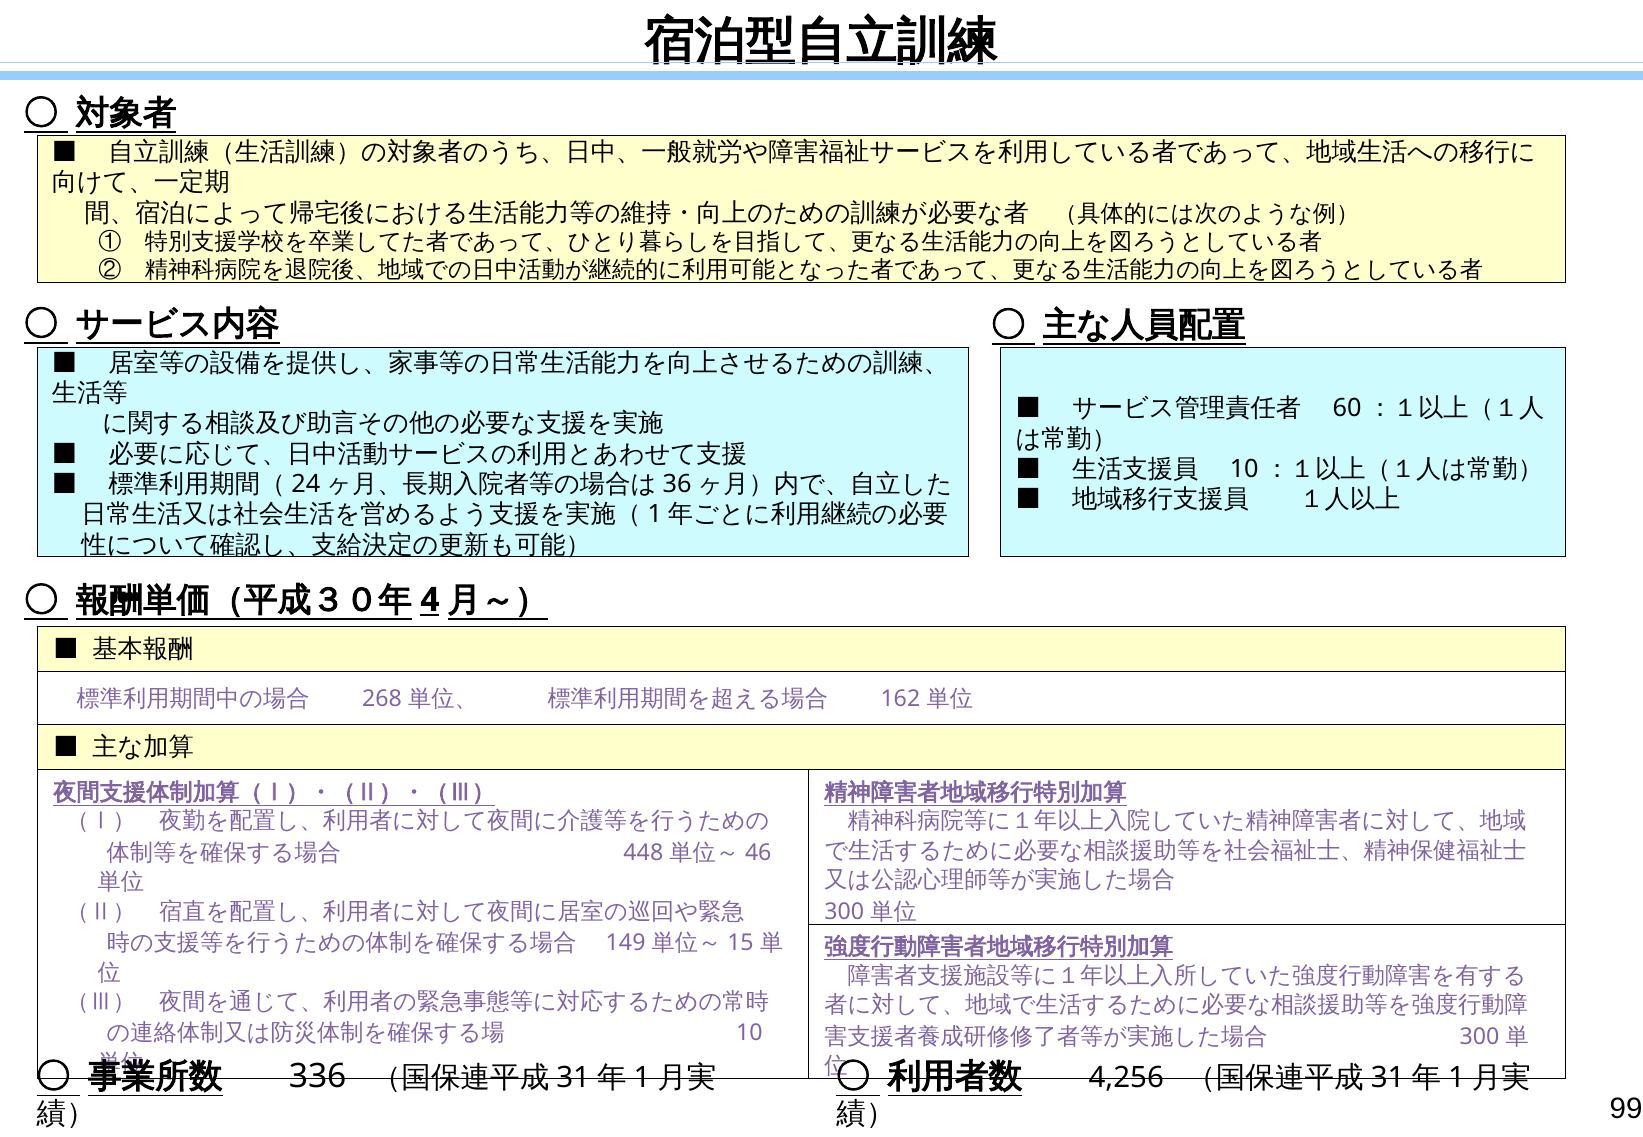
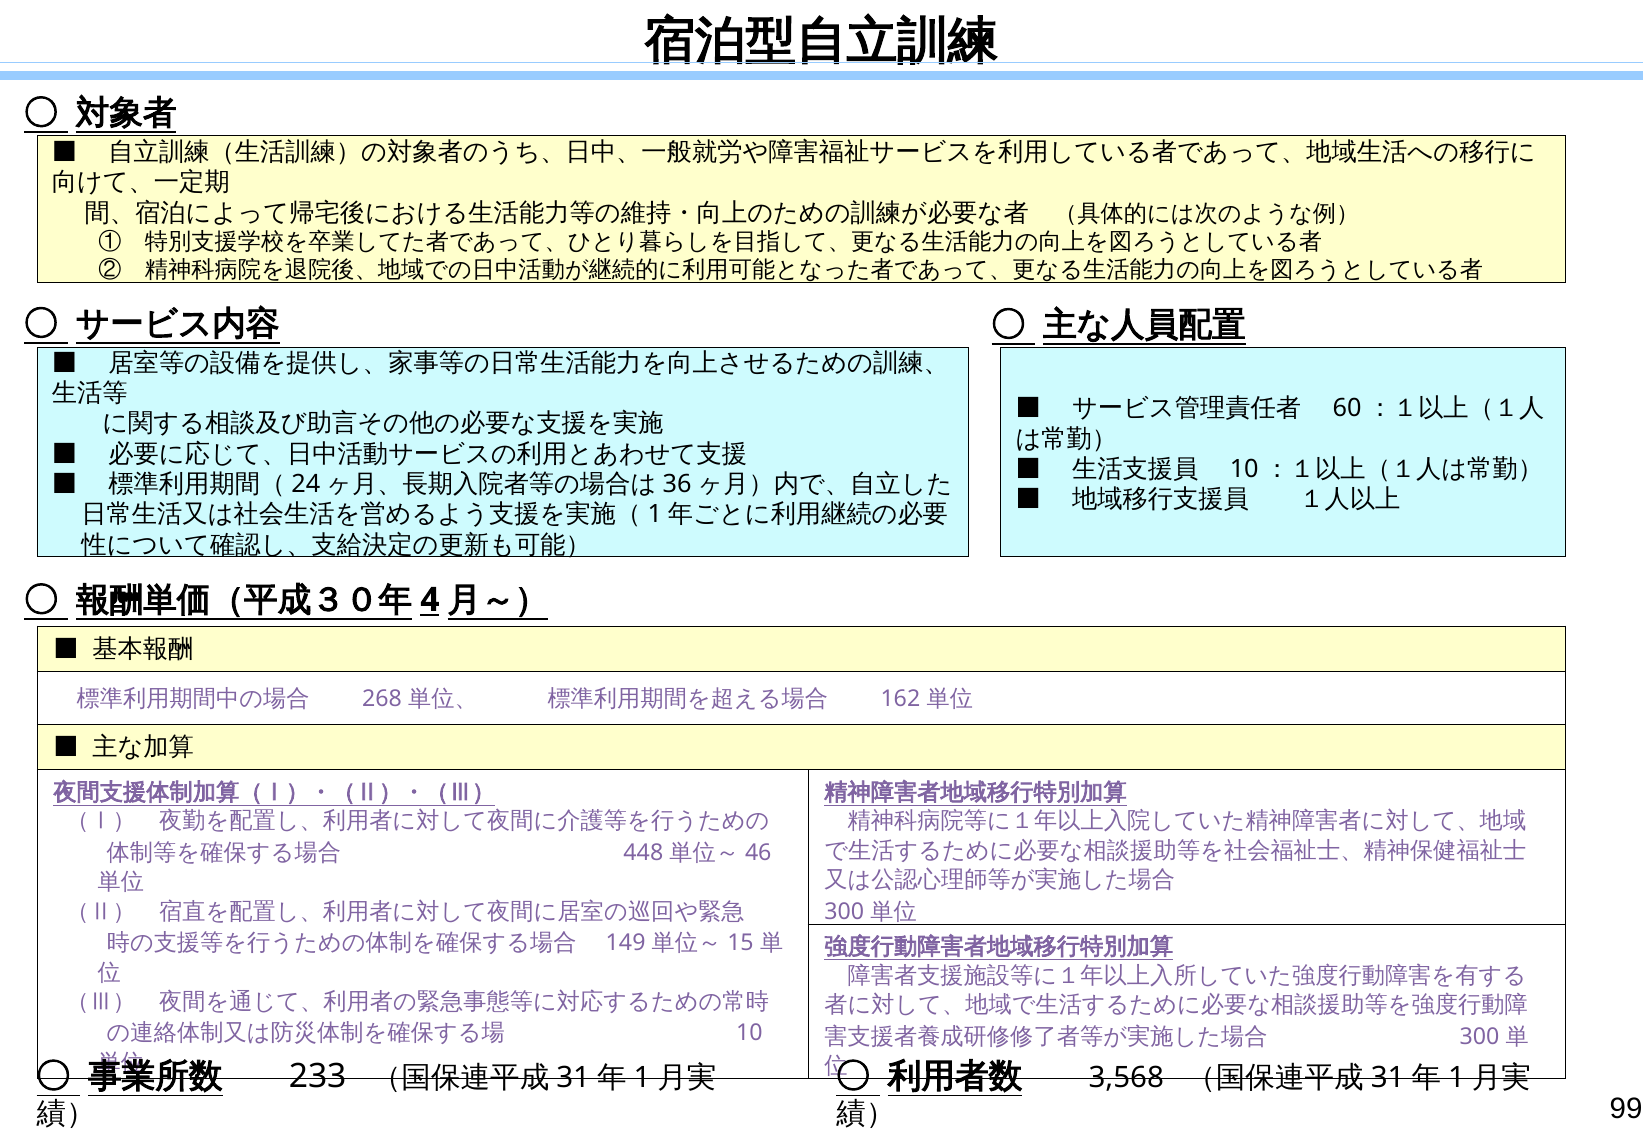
336: 336 -> 233 (318, 1076)
4,256: 4,256 -> 3,568 (1126, 1078)
